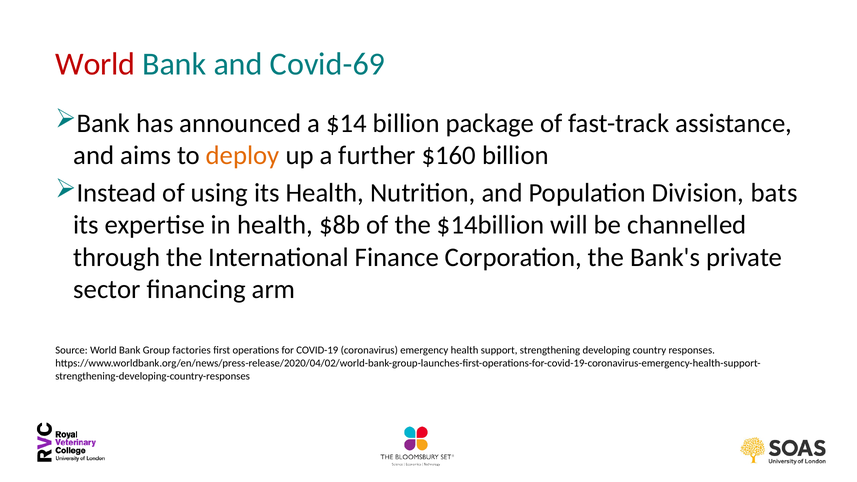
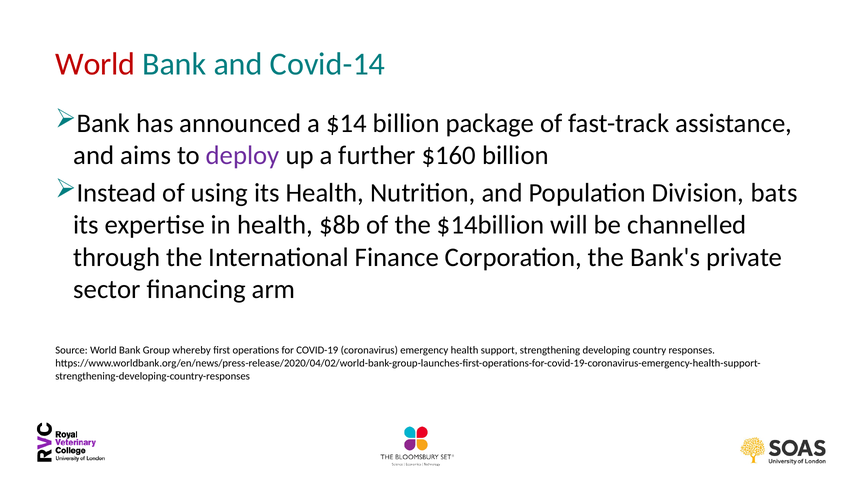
Covid-69: Covid-69 -> Covid-14 (328, 64)
deploy colour: orange -> purple (243, 156)
factories: factories -> whereby (192, 350)
